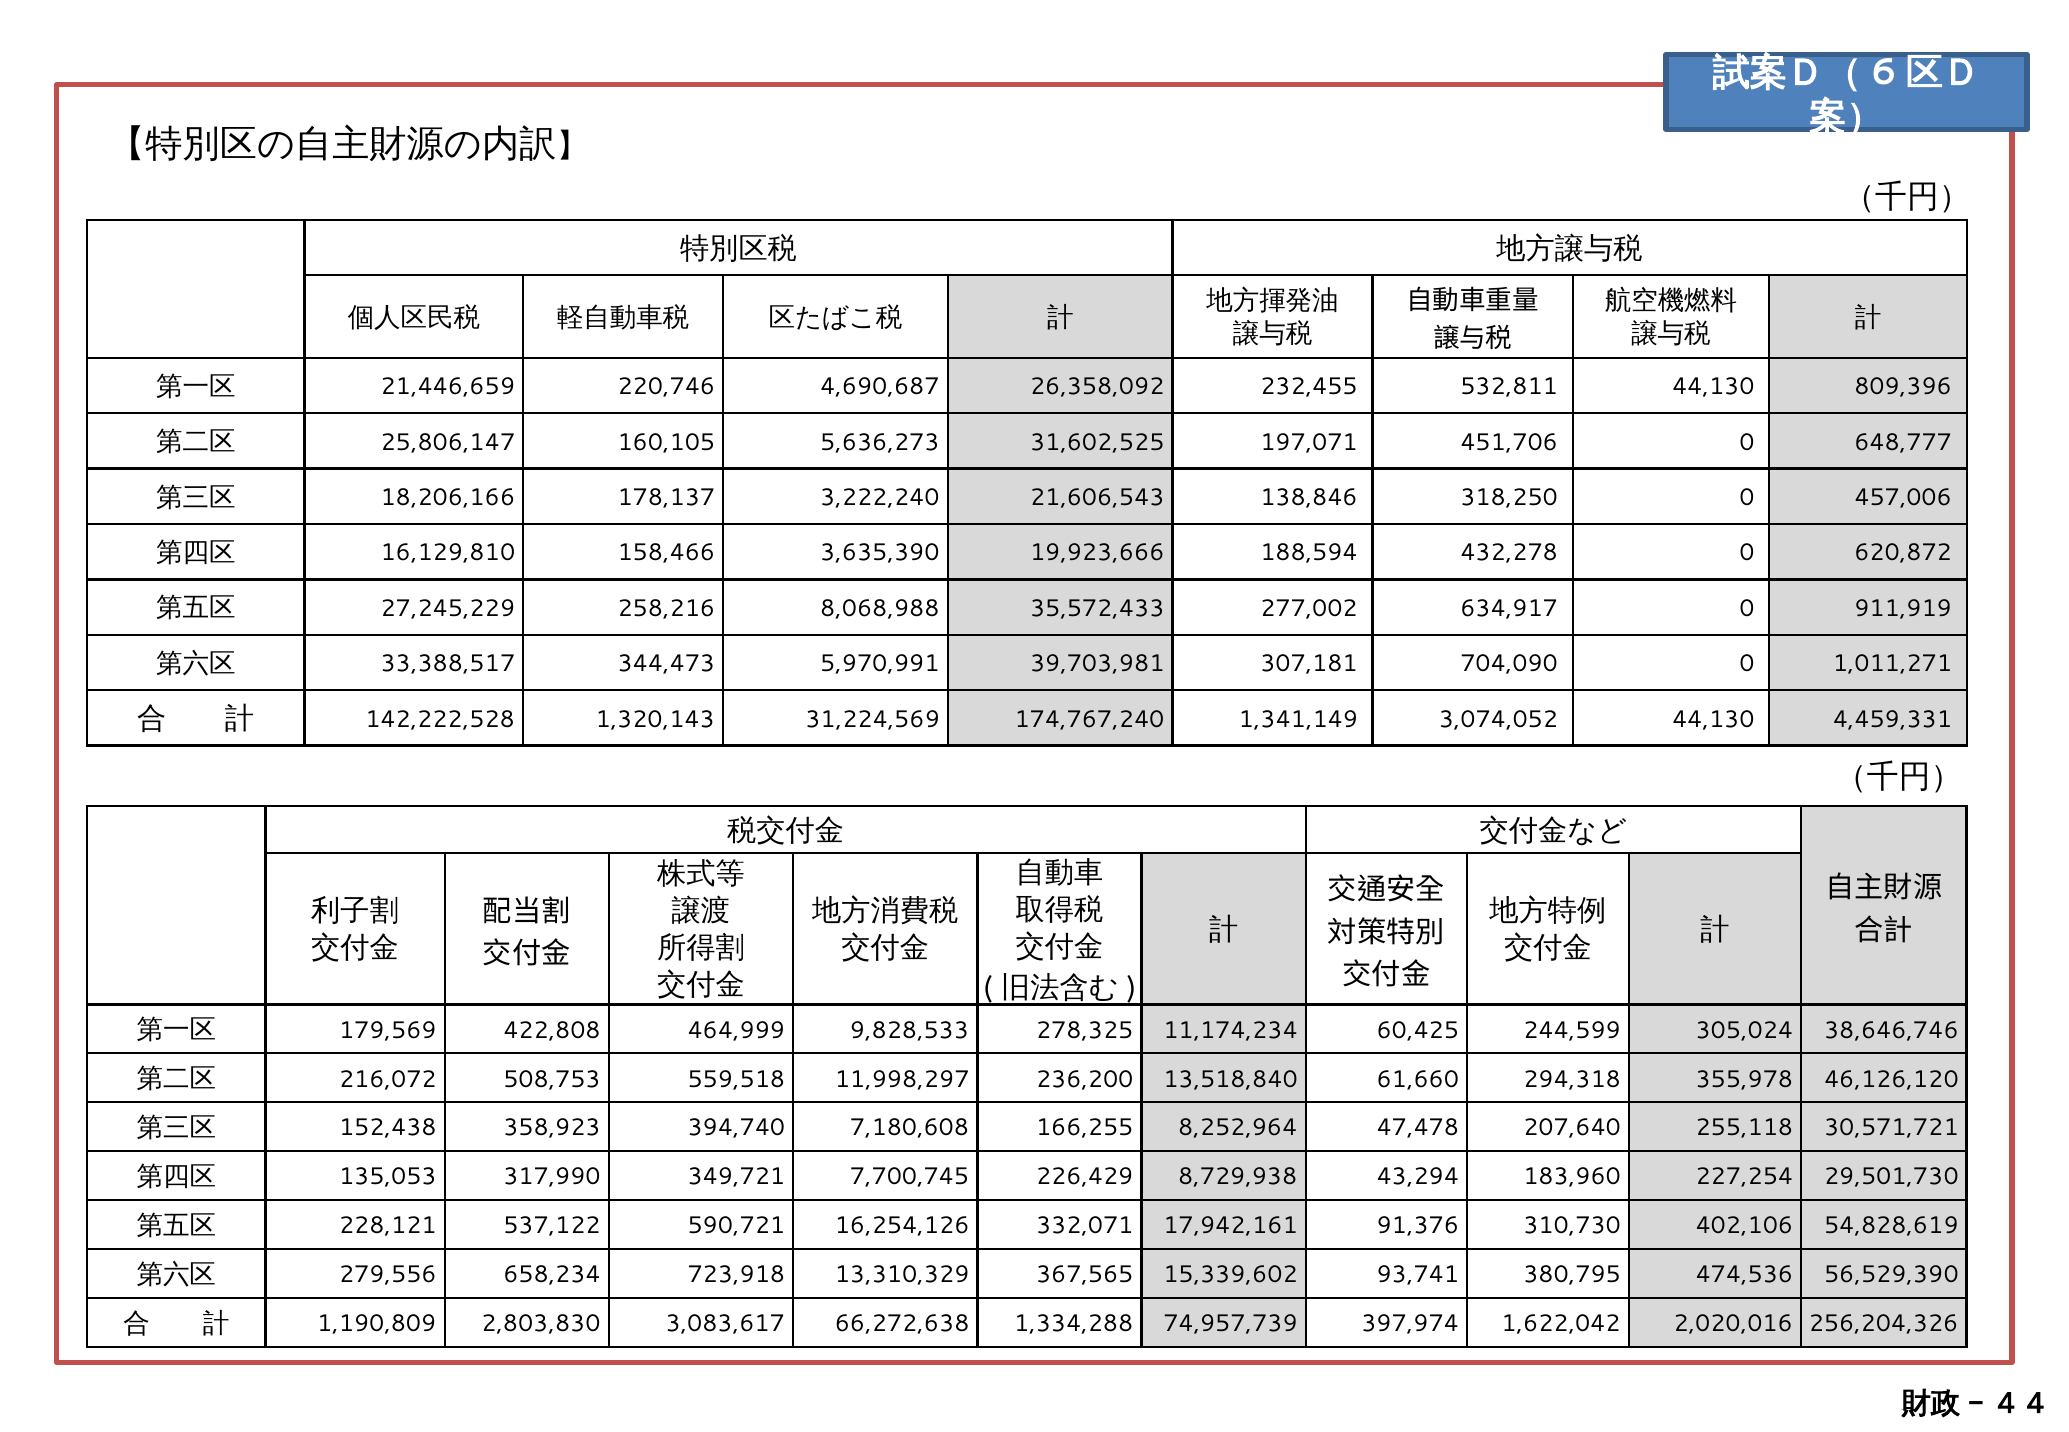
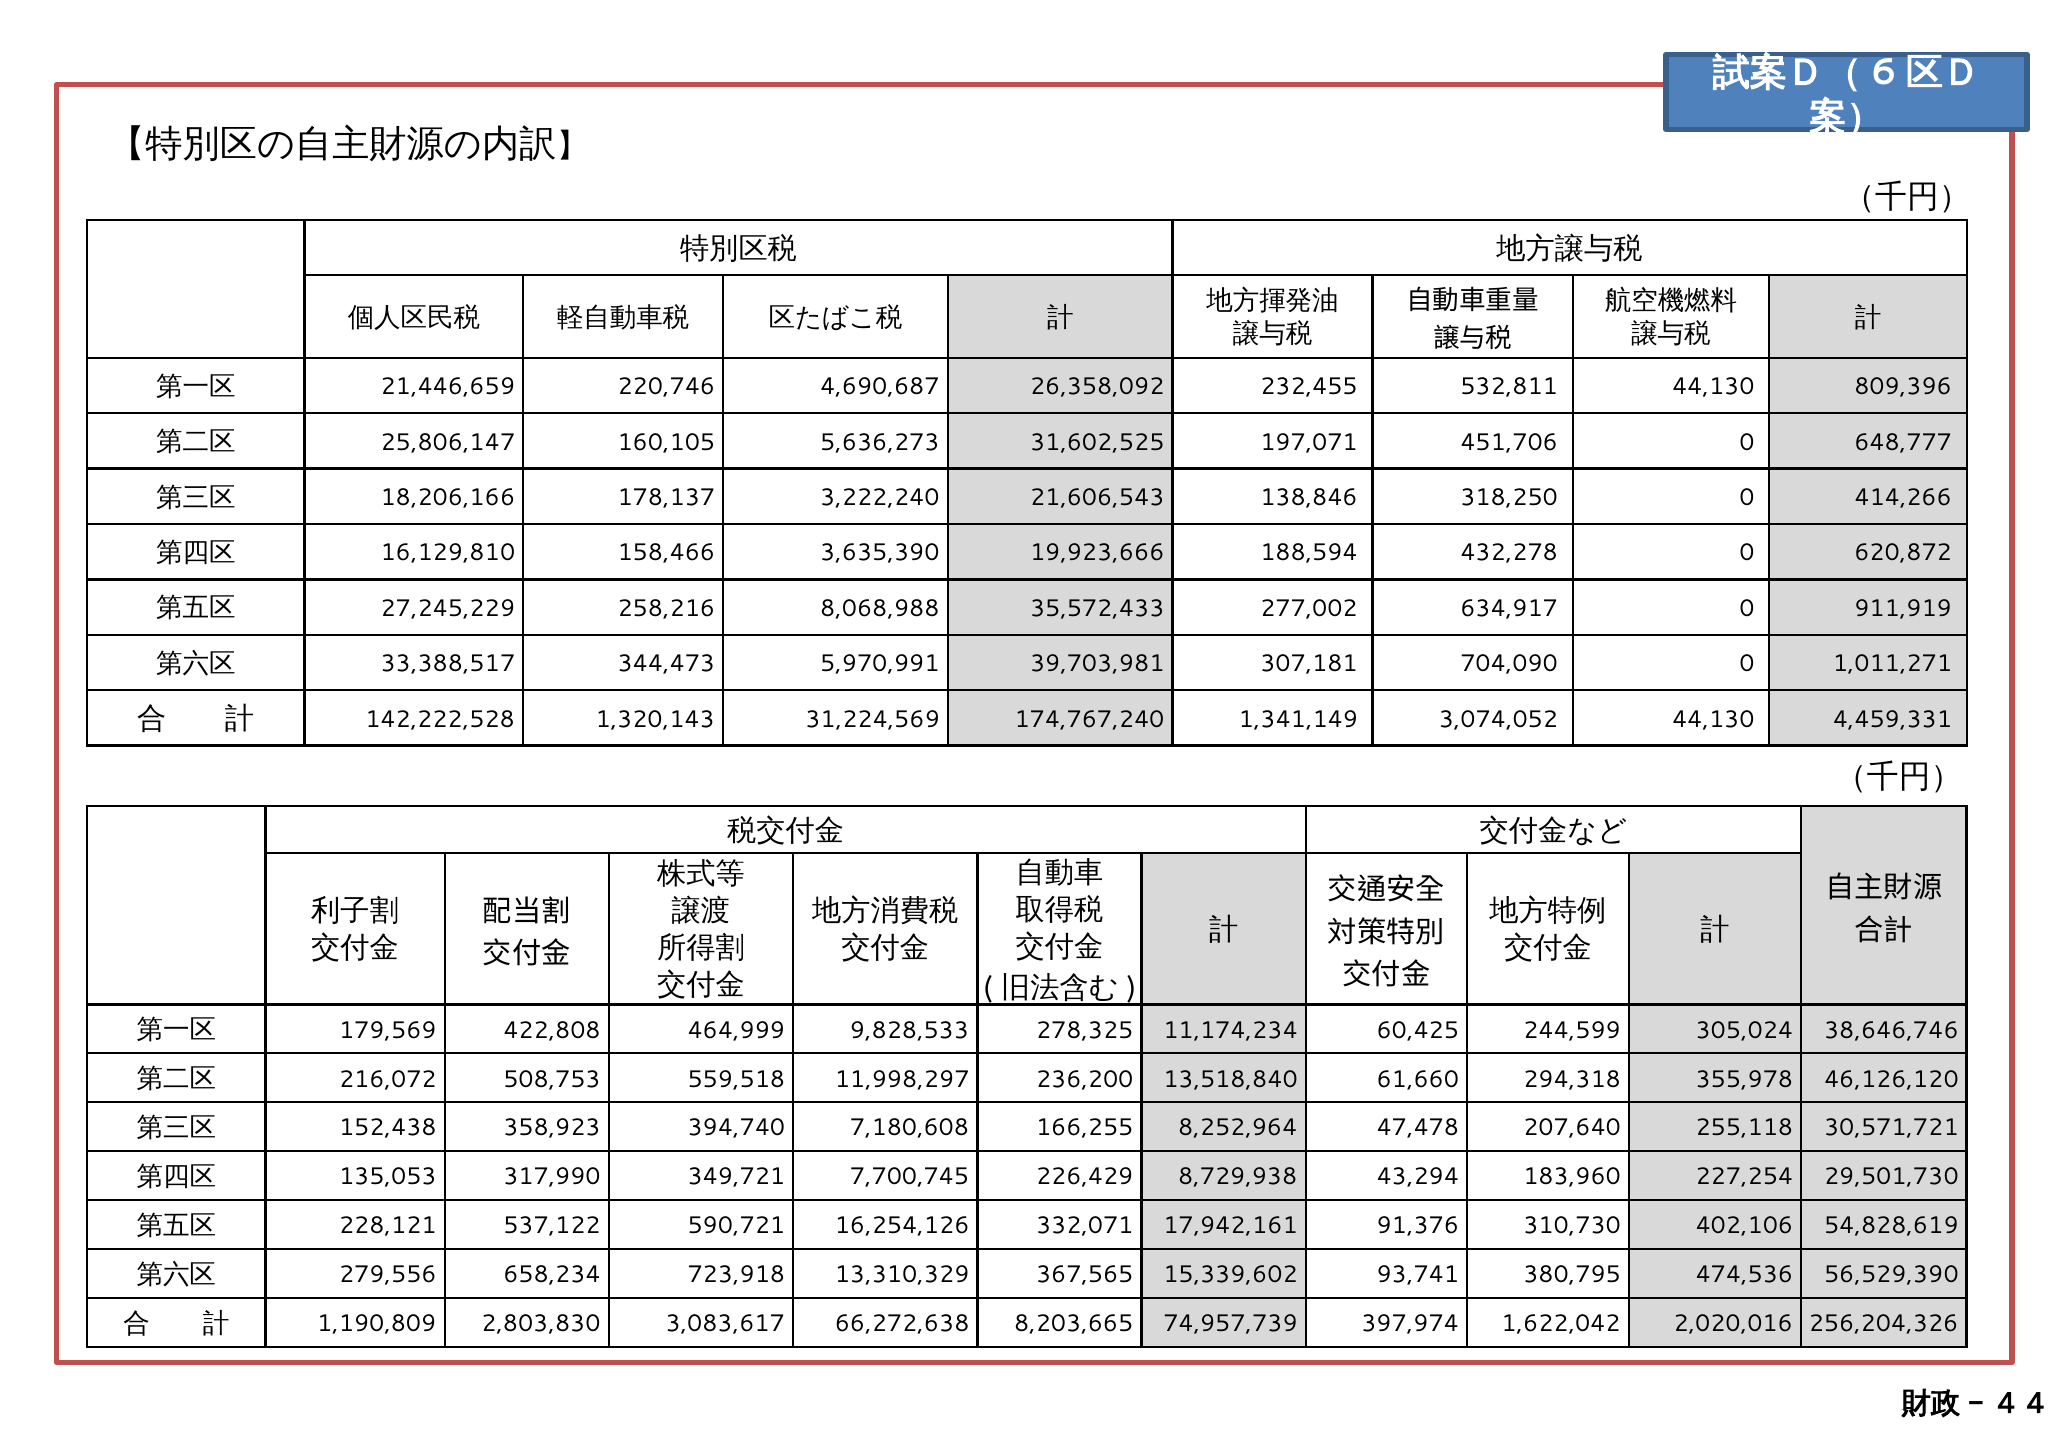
457,006: 457,006 -> 414,266 (1903, 498)
1,334,288: 1,334,288 -> 8,203,665 (1074, 1324)
